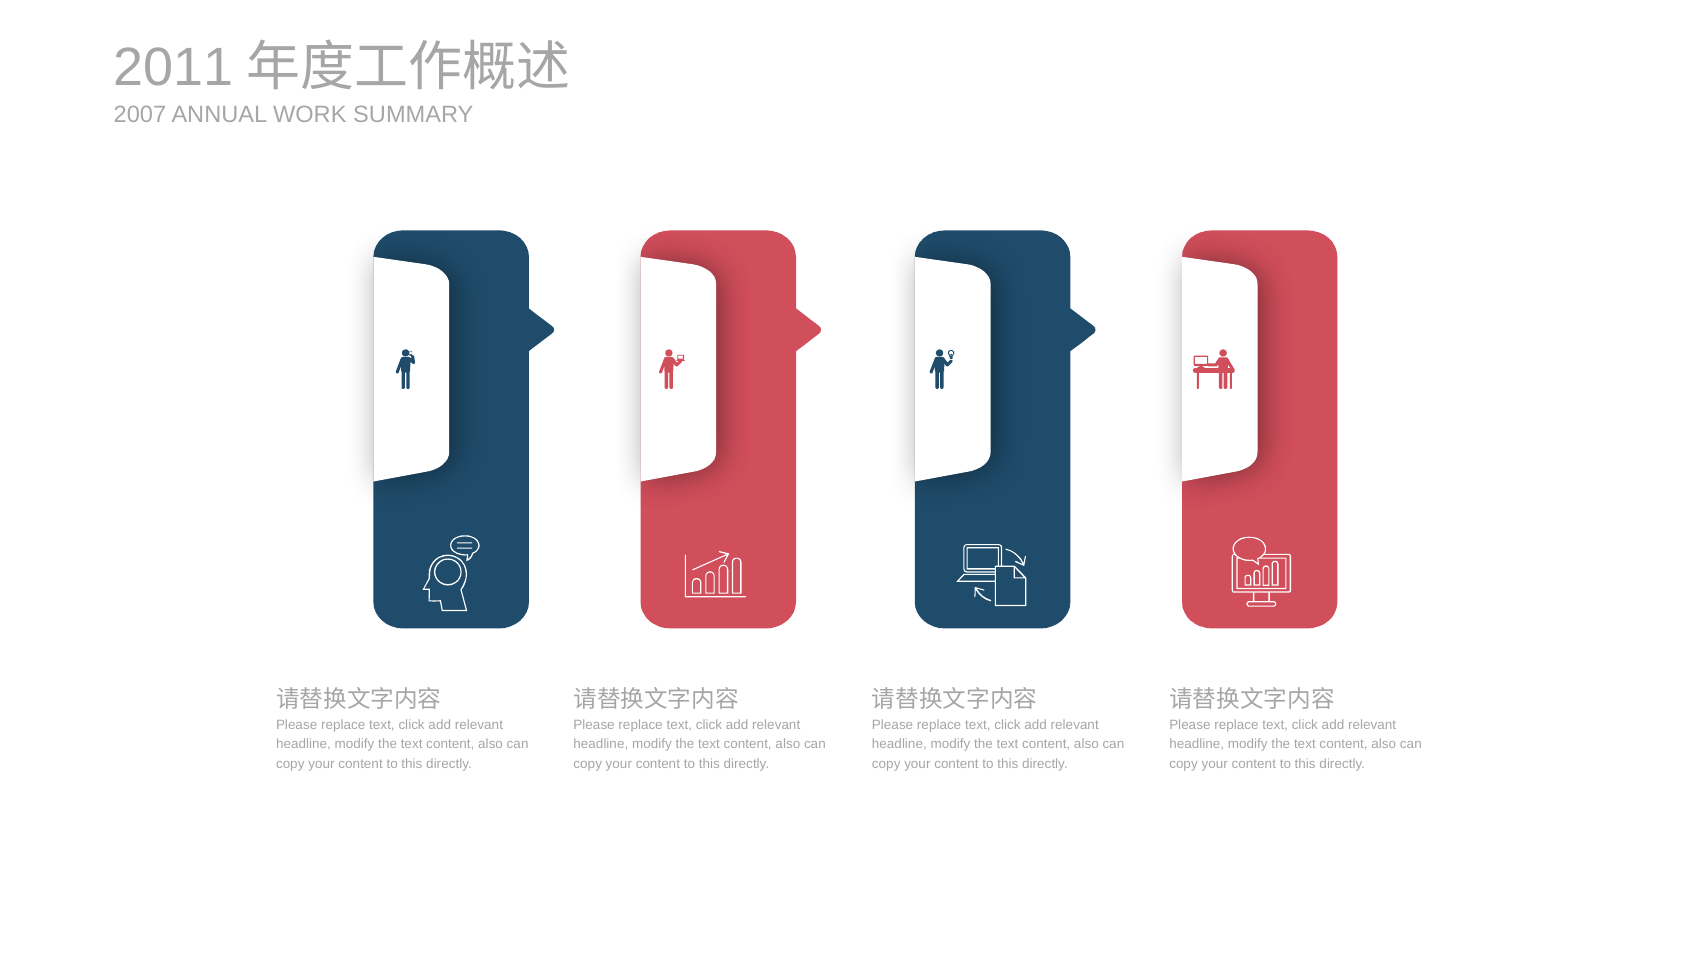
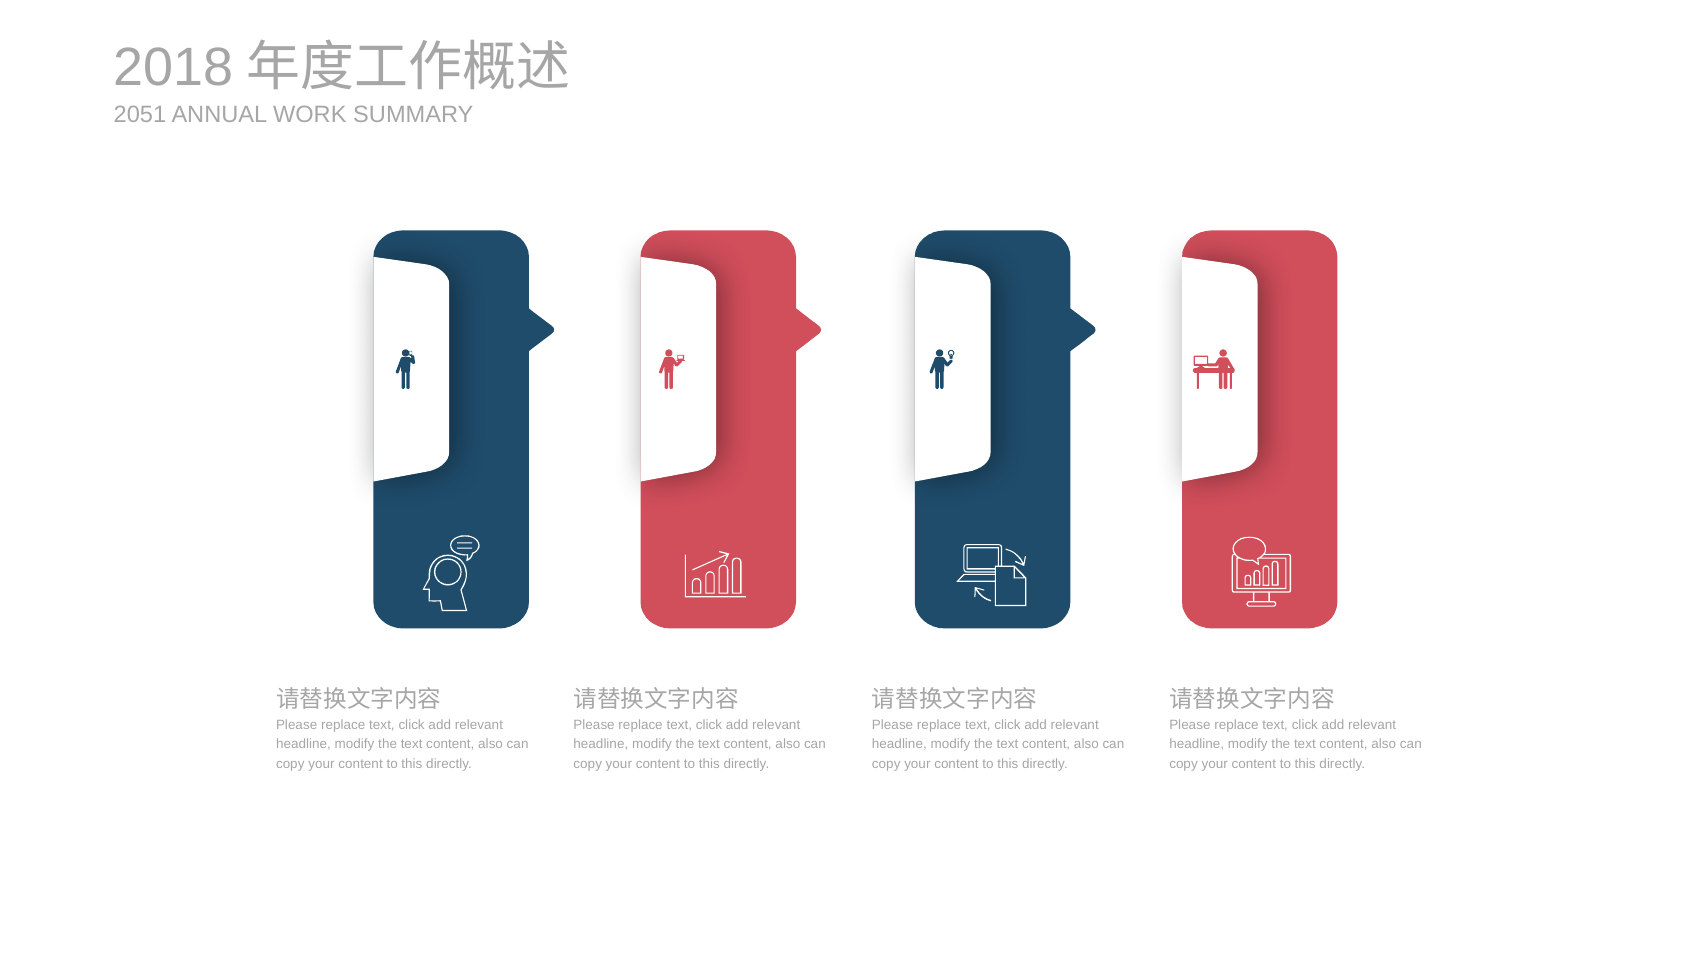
2011: 2011 -> 2018 (174, 67)
2007: 2007 -> 2051 (140, 115)
